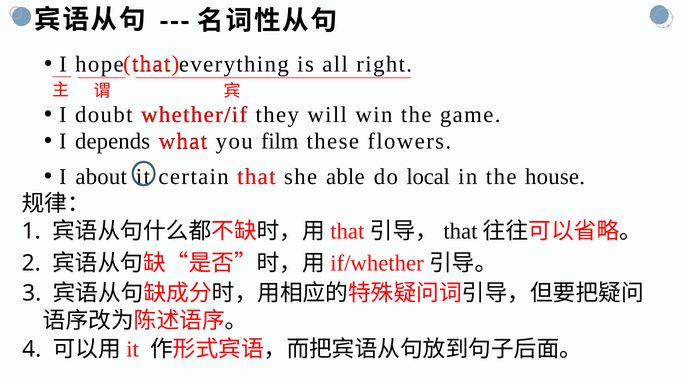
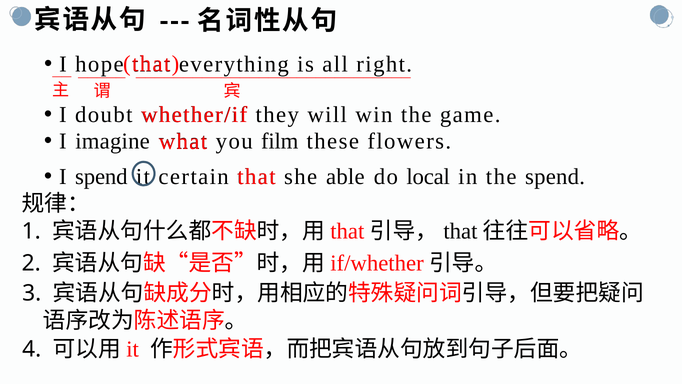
depends: depends -> imagine (113, 141)
I about: about -> spend (101, 177)
the house: house -> spend (555, 177)
